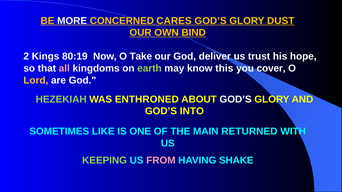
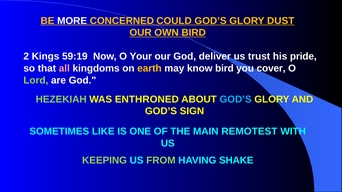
CARES: CARES -> COULD (174, 21)
OWN BIND: BIND -> BIRD (194, 33)
80:19: 80:19 -> 59:19 (75, 56)
Take: Take -> Your (141, 56)
hope: hope -> pride (303, 56)
earth colour: light green -> yellow (149, 68)
know this: this -> bird (224, 68)
Lord colour: yellow -> light green (36, 80)
GOD’S colour: white -> light blue (236, 99)
INTO: INTO -> SIGN (192, 111)
RETURNED: RETURNED -> REMOTEST (249, 132)
FROM colour: pink -> light green (161, 161)
